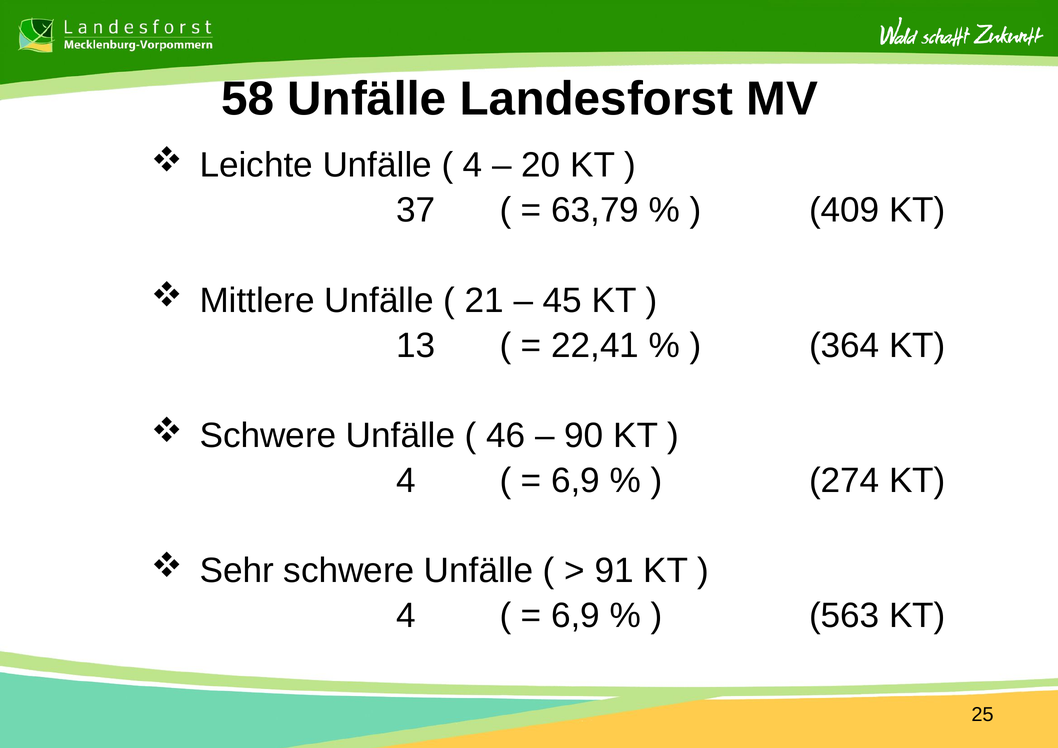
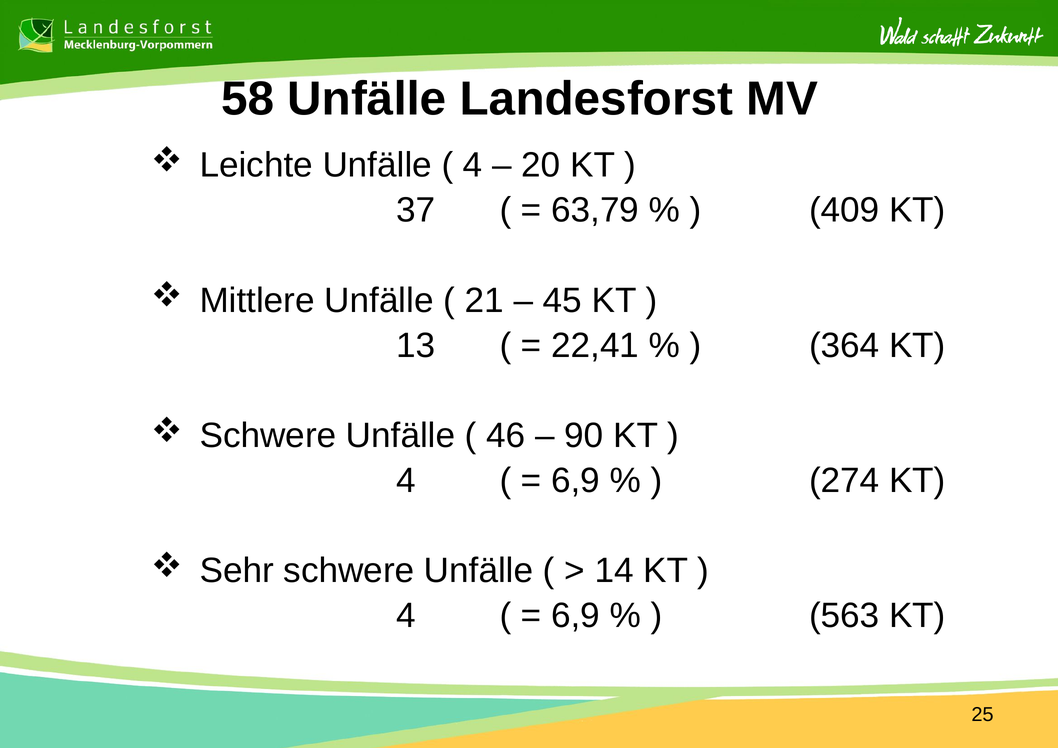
91: 91 -> 14 (614, 571)
